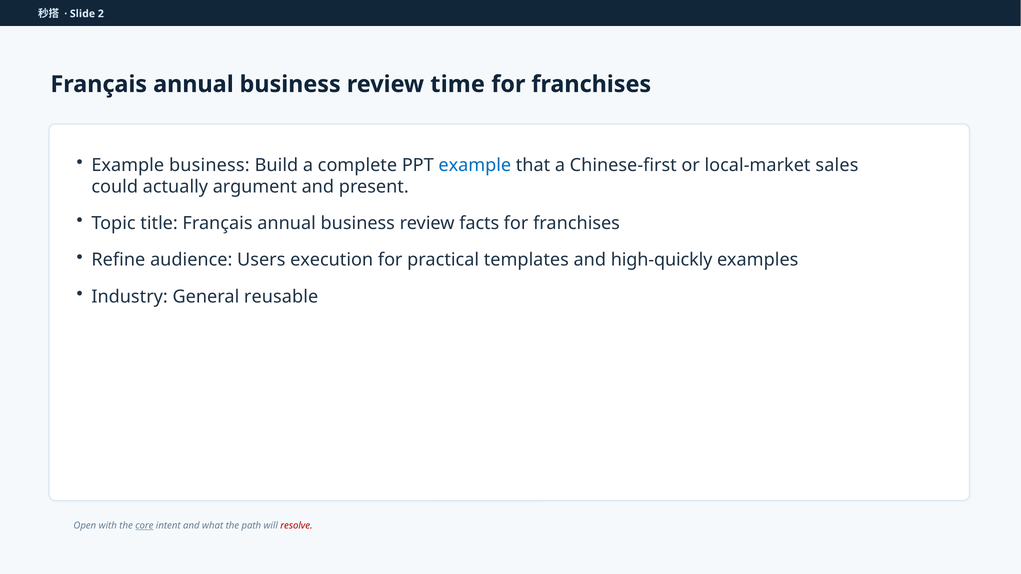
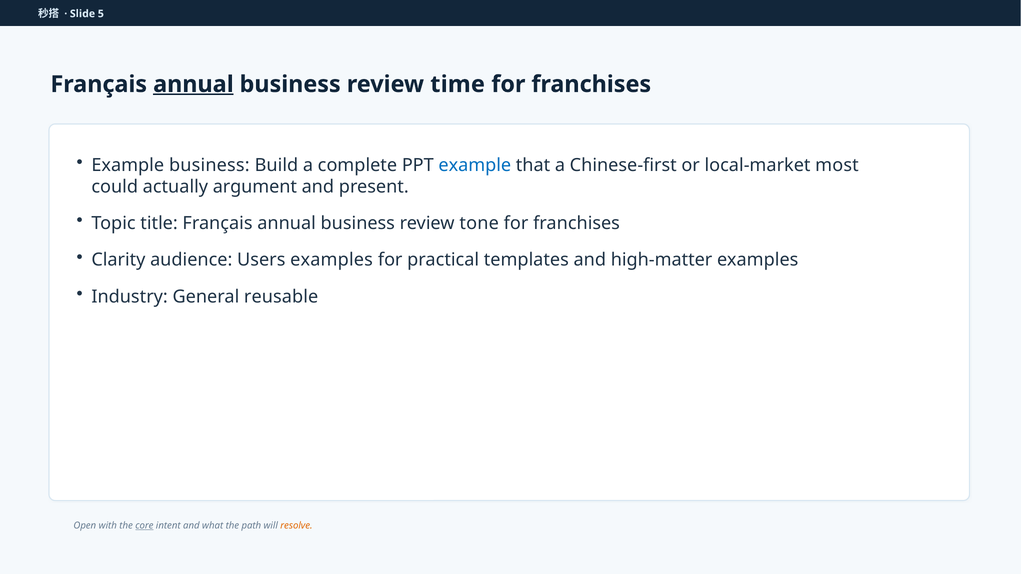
2: 2 -> 5 (101, 14)
annual underline: none -> present (193, 84)
sales: sales -> most (837, 165)
facts: facts -> tone (479, 224)
Refine: Refine -> Clarity (118, 260)
Users execution: execution -> examples (332, 260)
high-quickly: high-quickly -> high-matter (662, 260)
resolve colour: red -> orange (296, 526)
